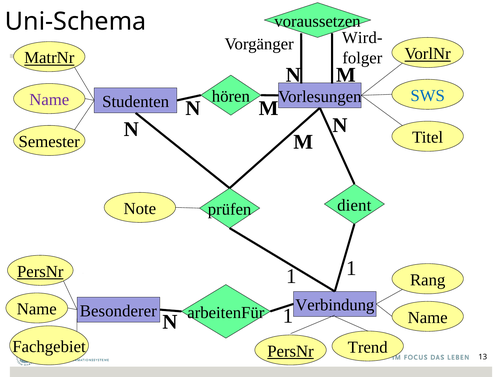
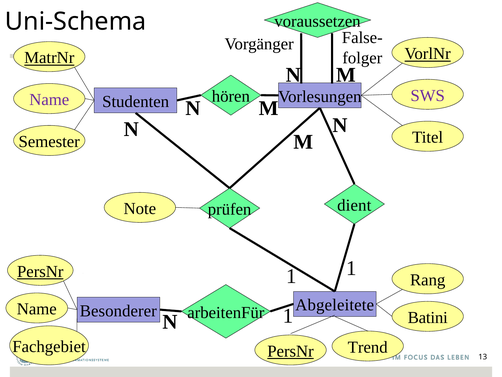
Wird-: Wird- -> False- (362, 38)
SWS colour: blue -> purple (428, 95)
Verbindung: Verbindung -> Abgeleitete (335, 305)
Name: Name -> Batini (428, 317)
